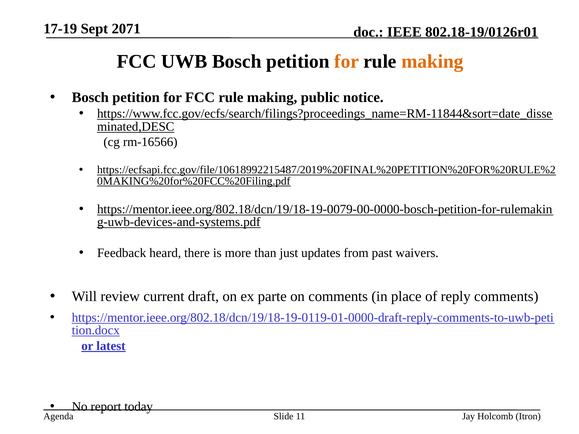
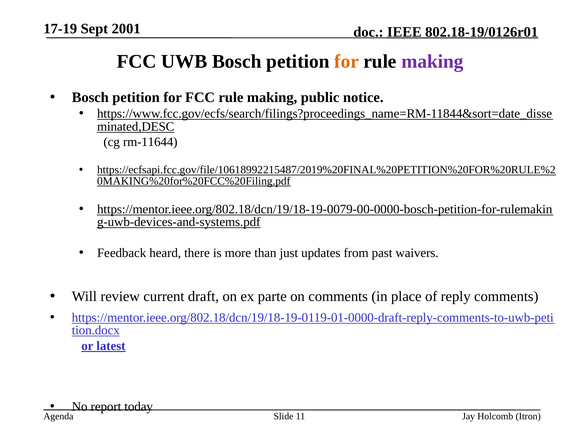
2071: 2071 -> 2001 (126, 29)
making colour: orange -> purple (432, 61)
rm-16566: rm-16566 -> rm-11644 (150, 142)
